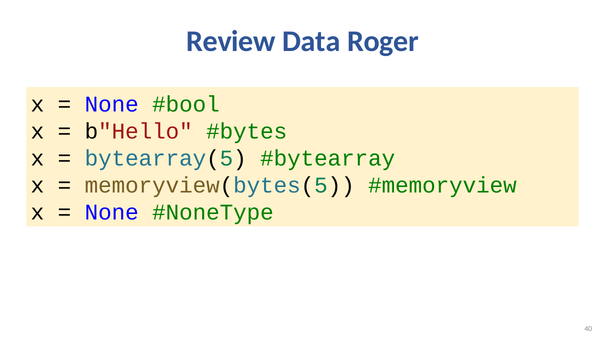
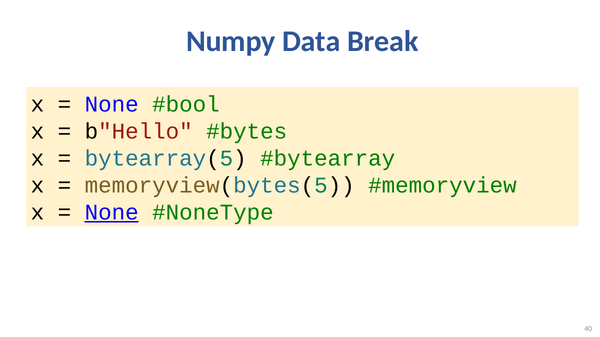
Review: Review -> Numpy (231, 41)
Roger: Roger -> Break (383, 41)
None underline: none -> present (112, 212)
